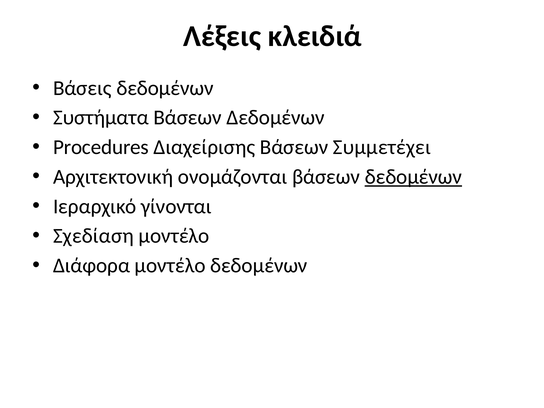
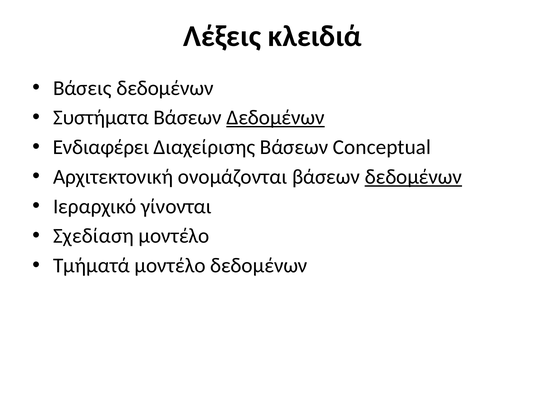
Δεδομένων underline: none -> present (276, 118)
Procedures: Procedures -> Ενδιαφέρει (101, 147)
Συμμετέχει: Συμμετέχει -> Conceptual (382, 147)
Διάφορα: Διάφορα -> Τμήματά (92, 266)
